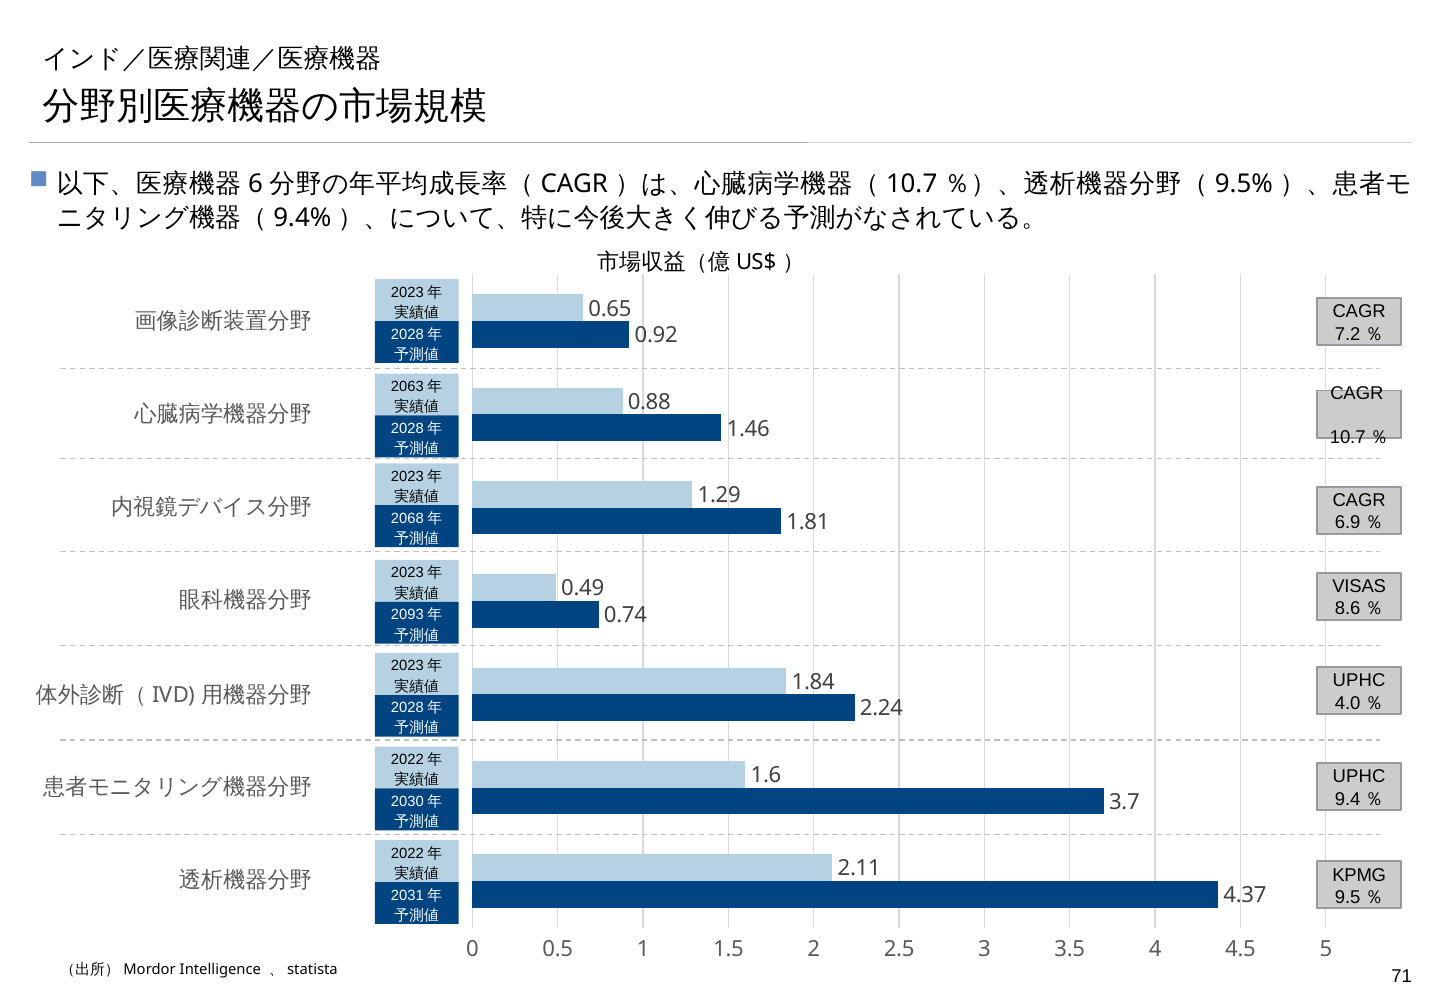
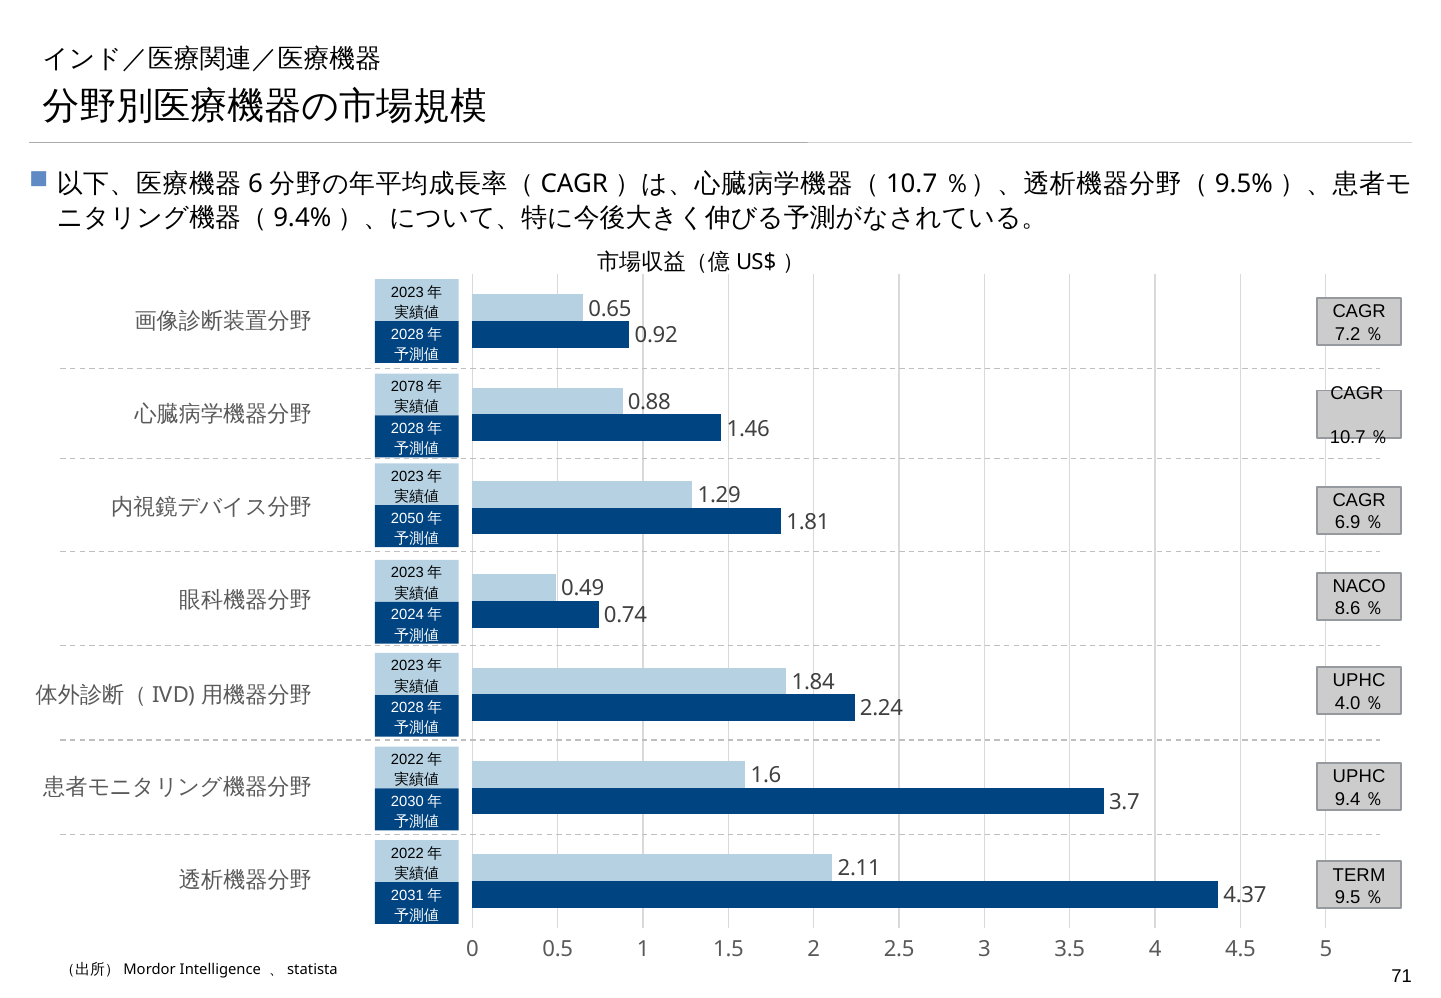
2063: 2063 -> 2078 (407, 387)
2068: 2068 -> 2050 (407, 518)
VISAS: VISAS -> NACO (1359, 586)
2093: 2093 -> 2024 (407, 615)
KPMG: KPMG -> TERM (1359, 875)
